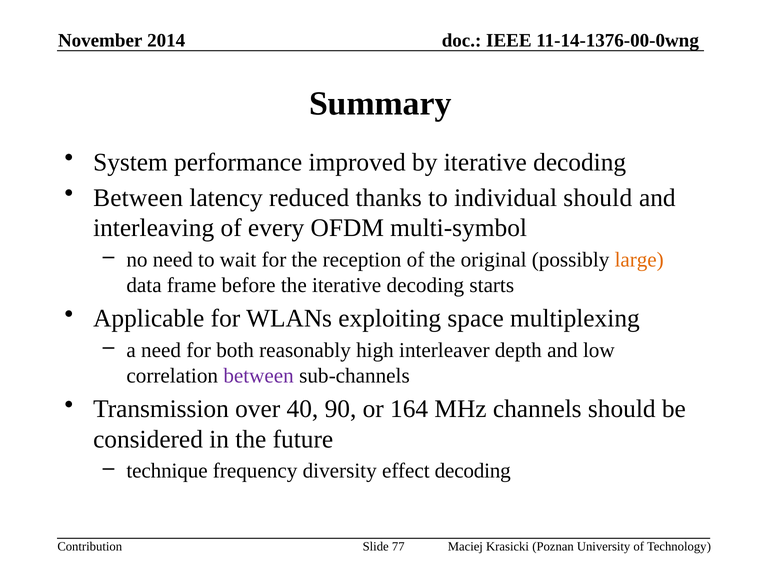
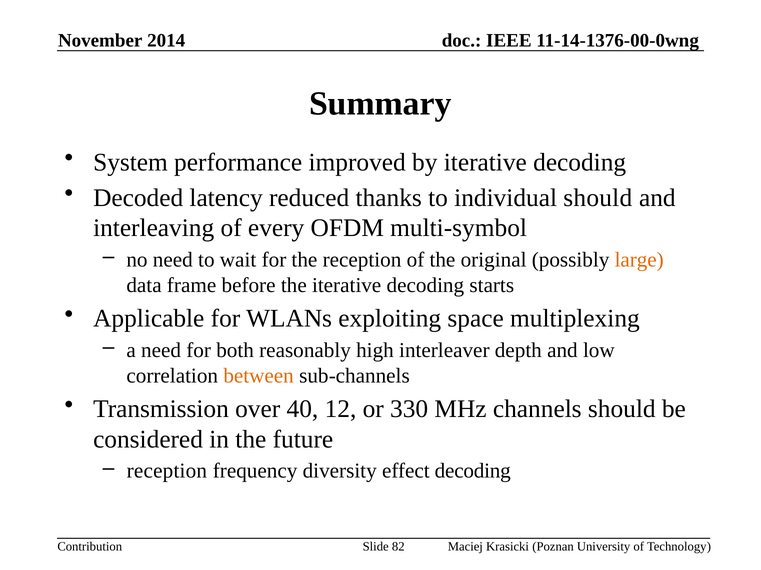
Between: Between -> Decoded (138, 198)
between colour: purple -> orange (259, 376)
90: 90 -> 12 (340, 409)
164: 164 -> 330 (409, 409)
technique: technique -> reception (167, 472)
77: 77 -> 82 (398, 547)
